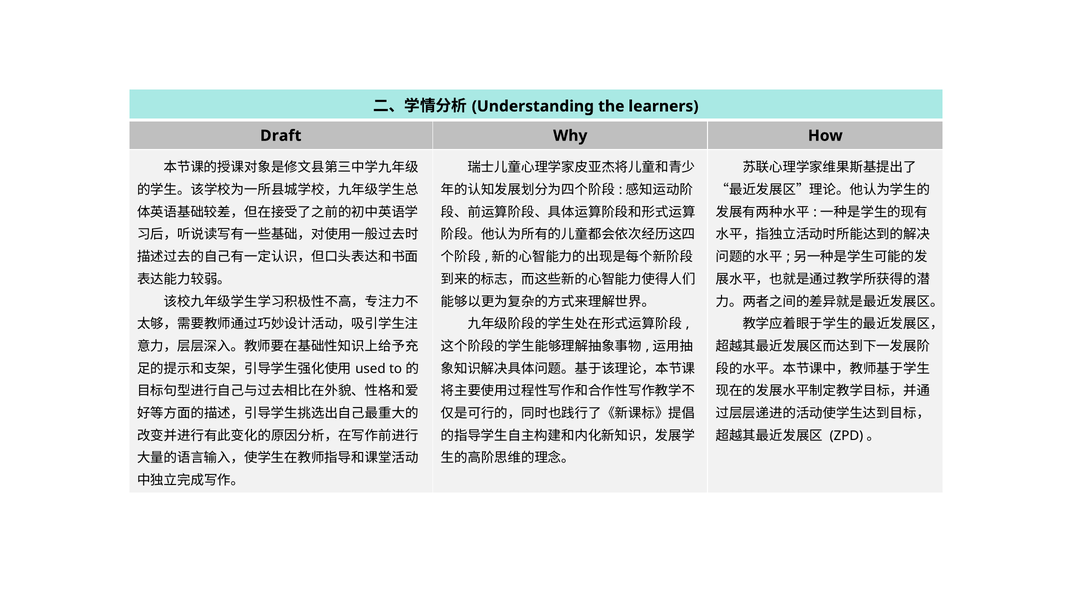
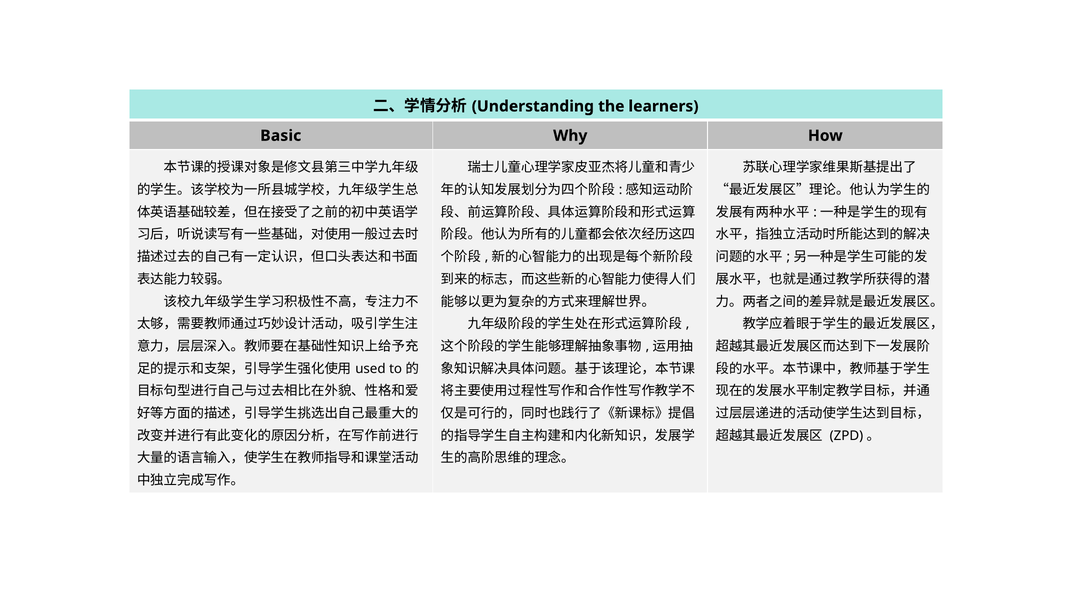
Draft: Draft -> Basic (281, 136)
